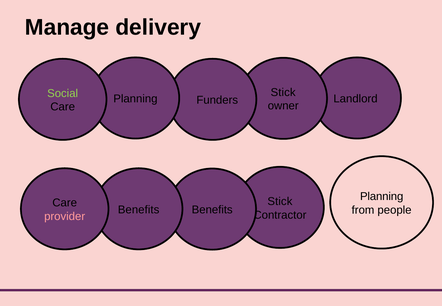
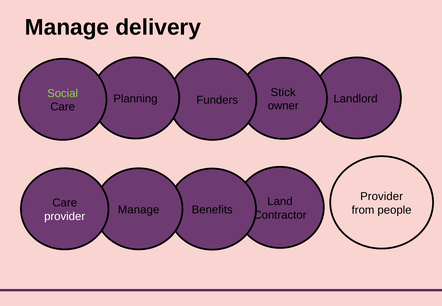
Planning: Planning -> Provider (382, 196)
Stick: Stick -> Land (280, 201)
Benefits: Benefits -> Manage (139, 210)
provider colour: pink -> white (65, 216)
